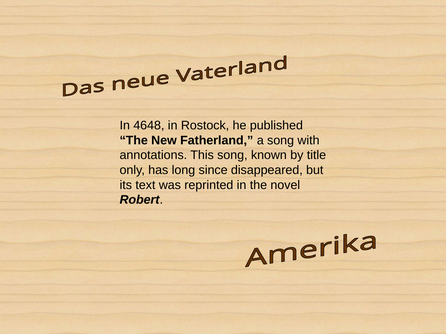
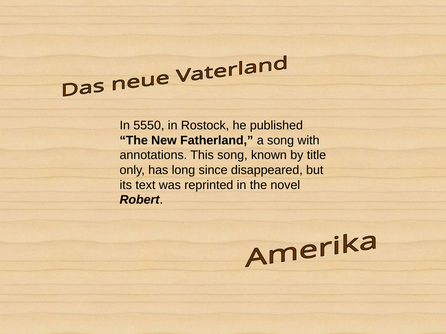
4648: 4648 -> 5550 (149, 126)
